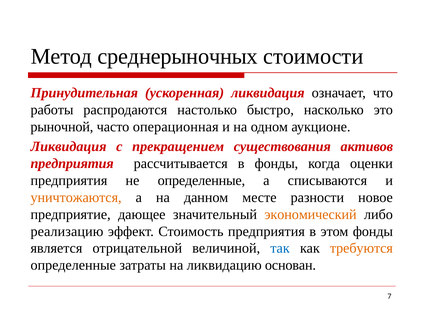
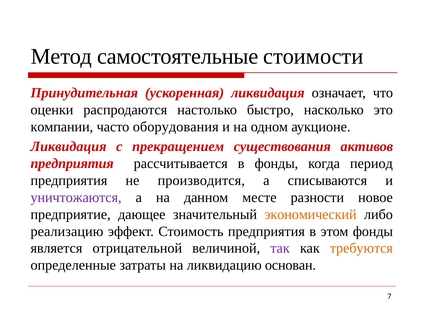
среднерыночных: среднерыночных -> самостоятельные (178, 57)
работы: работы -> оценки (52, 110)
рыночной: рыночной -> компании (62, 127)
операционная: операционная -> оборудования (176, 127)
оценки: оценки -> период (371, 164)
не определенные: определенные -> производится (201, 180)
уничтожаются colour: orange -> purple (76, 197)
так colour: blue -> purple (280, 248)
